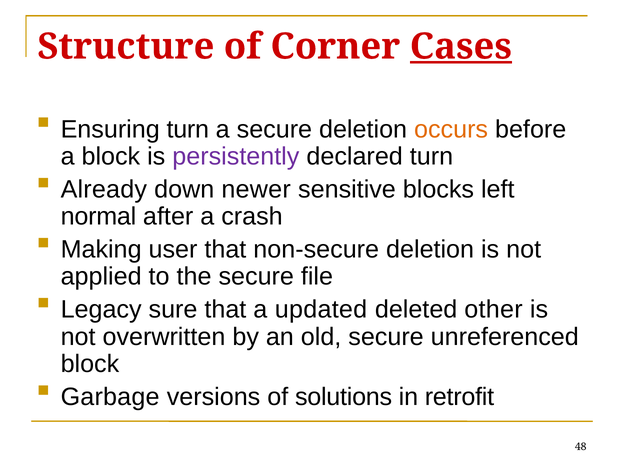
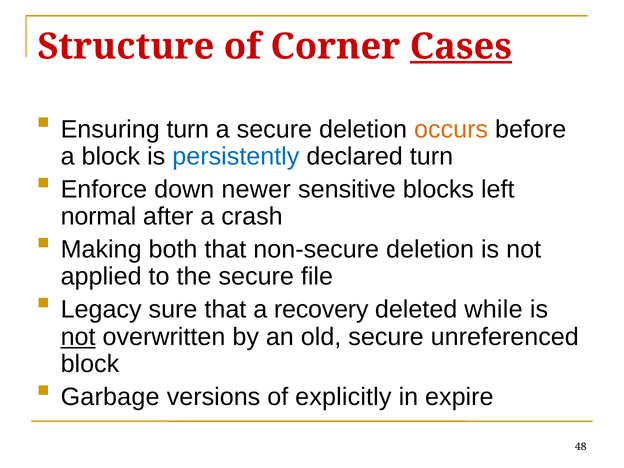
persistently colour: purple -> blue (236, 156)
Already: Already -> Enforce (104, 189)
user: user -> both (173, 250)
updated: updated -> recovery (321, 310)
other: other -> while (493, 310)
not underline: none -> present (78, 337)
solutions: solutions -> explicitly (343, 397)
retrofit: retrofit -> expire (459, 397)
